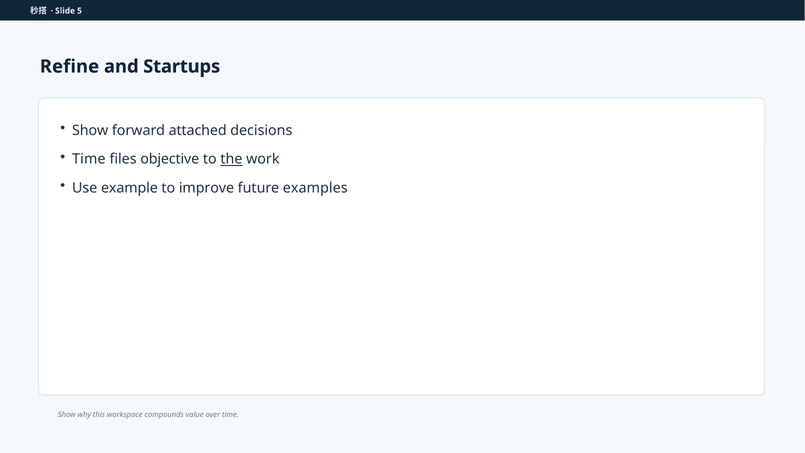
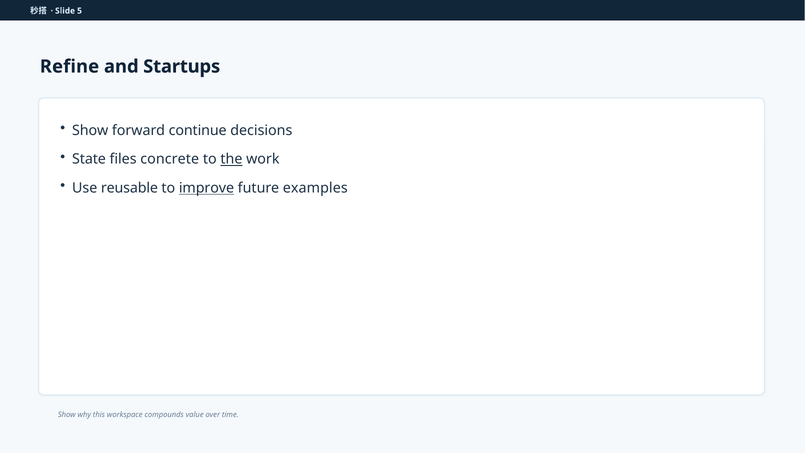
attached: attached -> continue (198, 130)
Time: Time -> State (89, 159)
objective: objective -> concrete (170, 159)
example: example -> reusable (129, 188)
improve underline: none -> present (206, 188)
